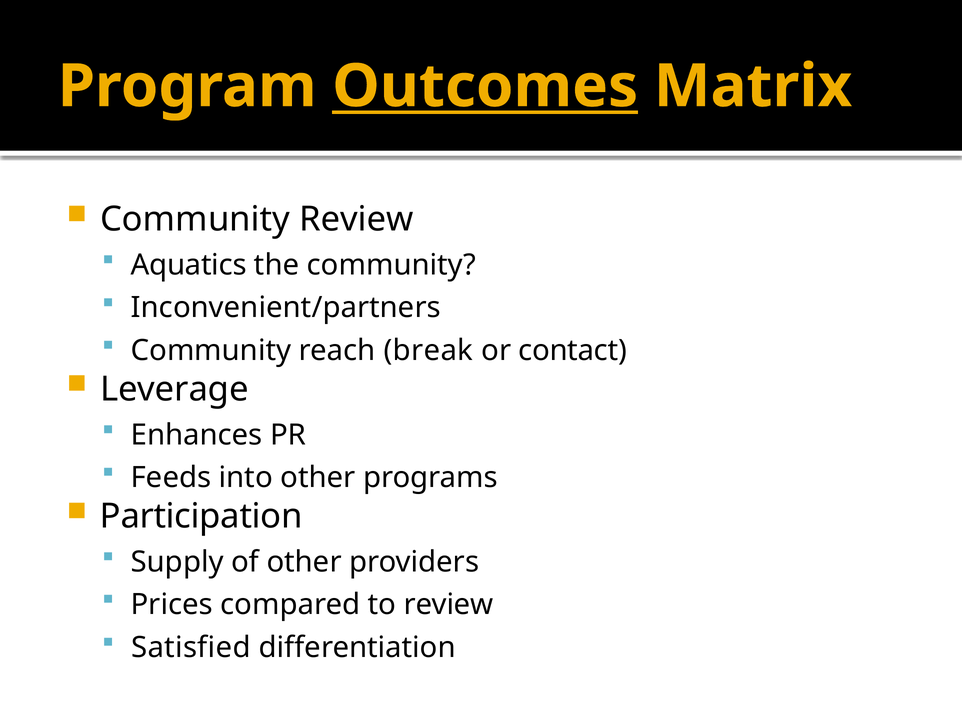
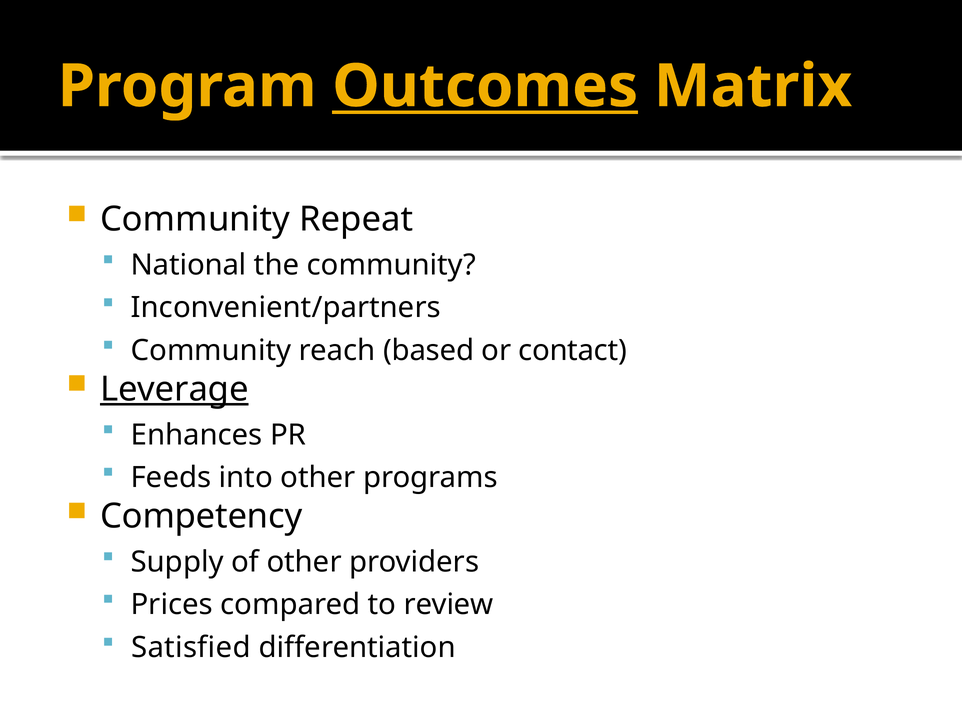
Community Review: Review -> Repeat (356, 220)
Aquatics: Aquatics -> National (189, 265)
break: break -> based (429, 351)
Leverage underline: none -> present (174, 390)
Participation: Participation -> Competency (201, 517)
